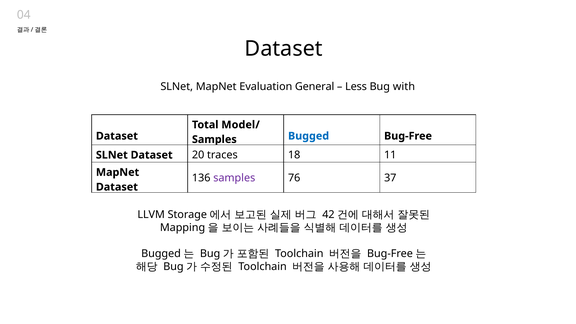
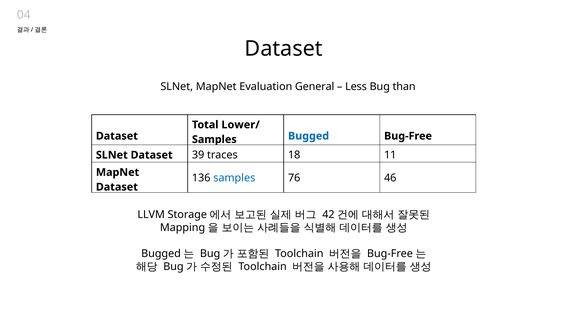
with: with -> than (404, 87)
Model/: Model/ -> Lower/ (241, 125)
20: 20 -> 39 (198, 155)
samples colour: purple -> blue (234, 178)
37: 37 -> 46 (390, 178)
